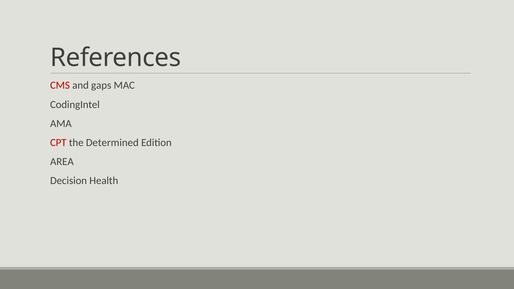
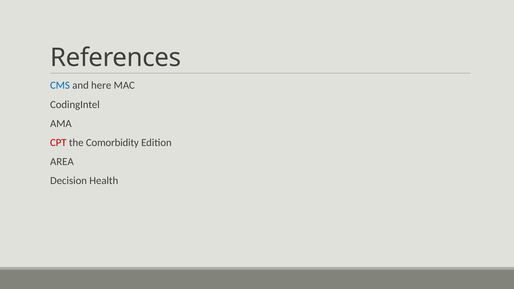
CMS colour: red -> blue (60, 85)
gaps: gaps -> here (101, 85)
Determined: Determined -> Comorbidity (112, 143)
